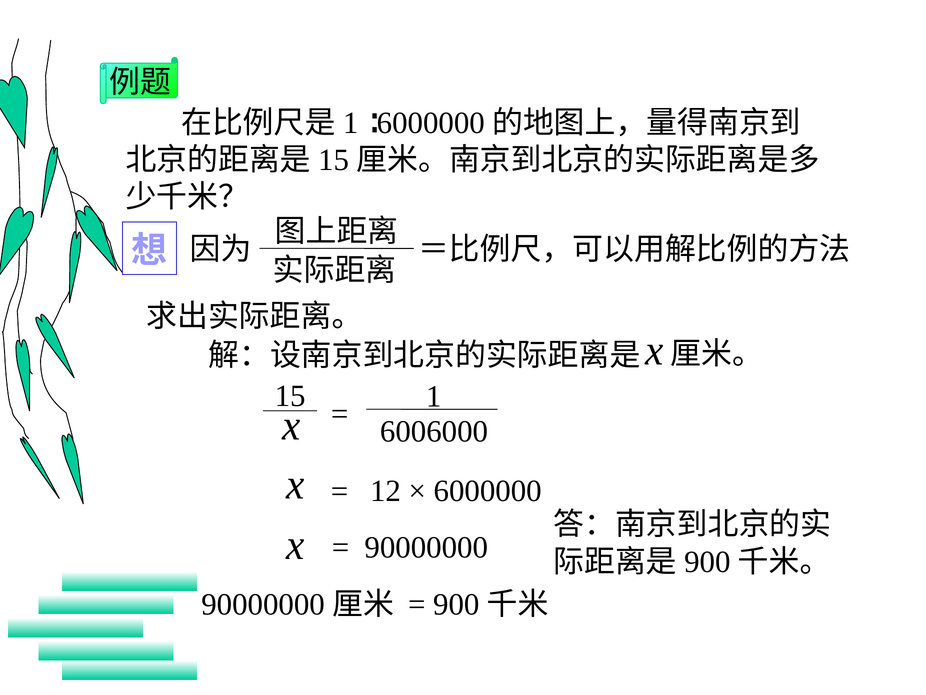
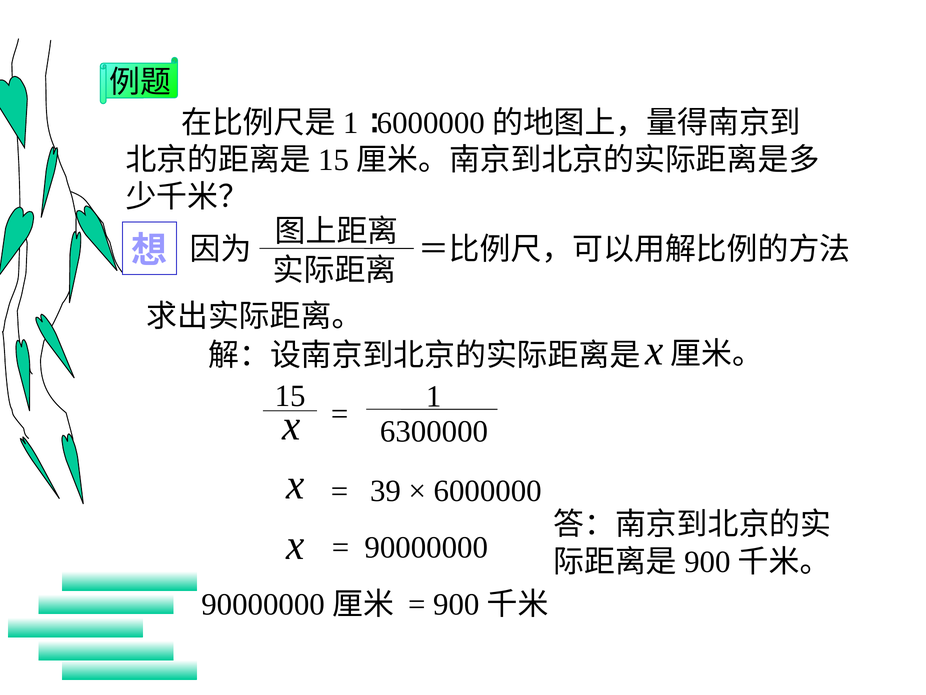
6006000: 6006000 -> 6300000 (434, 431)
12: 12 -> 39 (385, 490)
